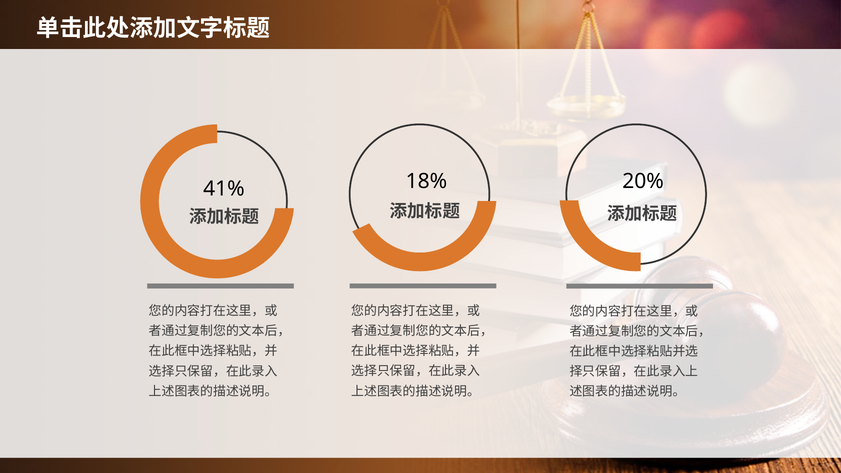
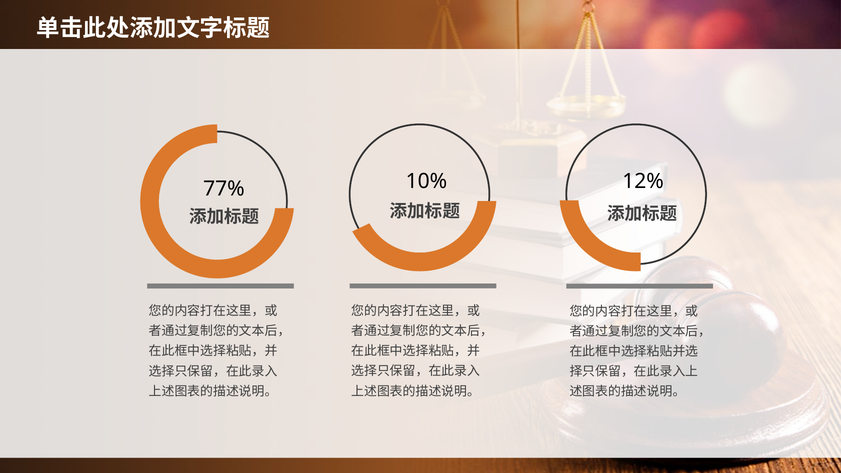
18%: 18% -> 10% (426, 182)
20%: 20% -> 12% (643, 182)
41%: 41% -> 77% (224, 189)
